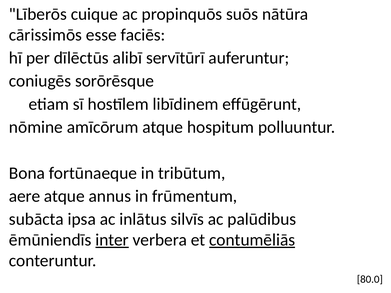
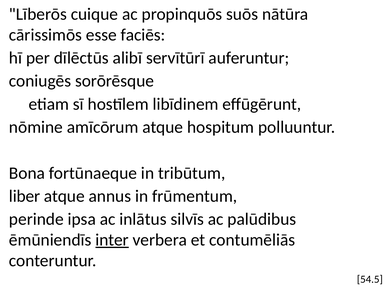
aere: aere -> liber (25, 196)
subācta: subācta -> perinde (36, 219)
contumēliās underline: present -> none (252, 240)
80.0: 80.0 -> 54.5 (370, 280)
